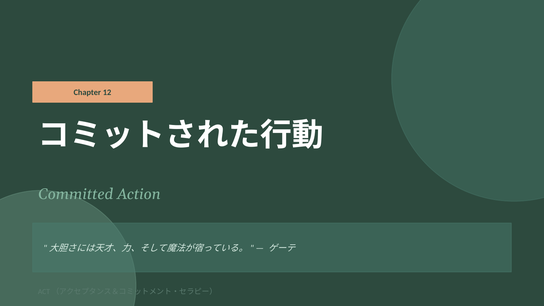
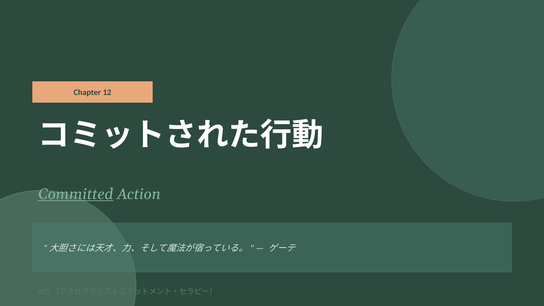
Committed underline: none -> present (76, 194)
